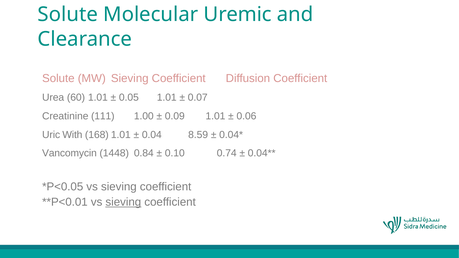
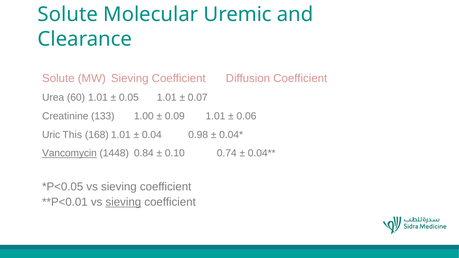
111: 111 -> 133 (103, 116)
With: With -> This (72, 135)
8.59: 8.59 -> 0.98 (198, 135)
Vancomycin underline: none -> present (69, 153)
